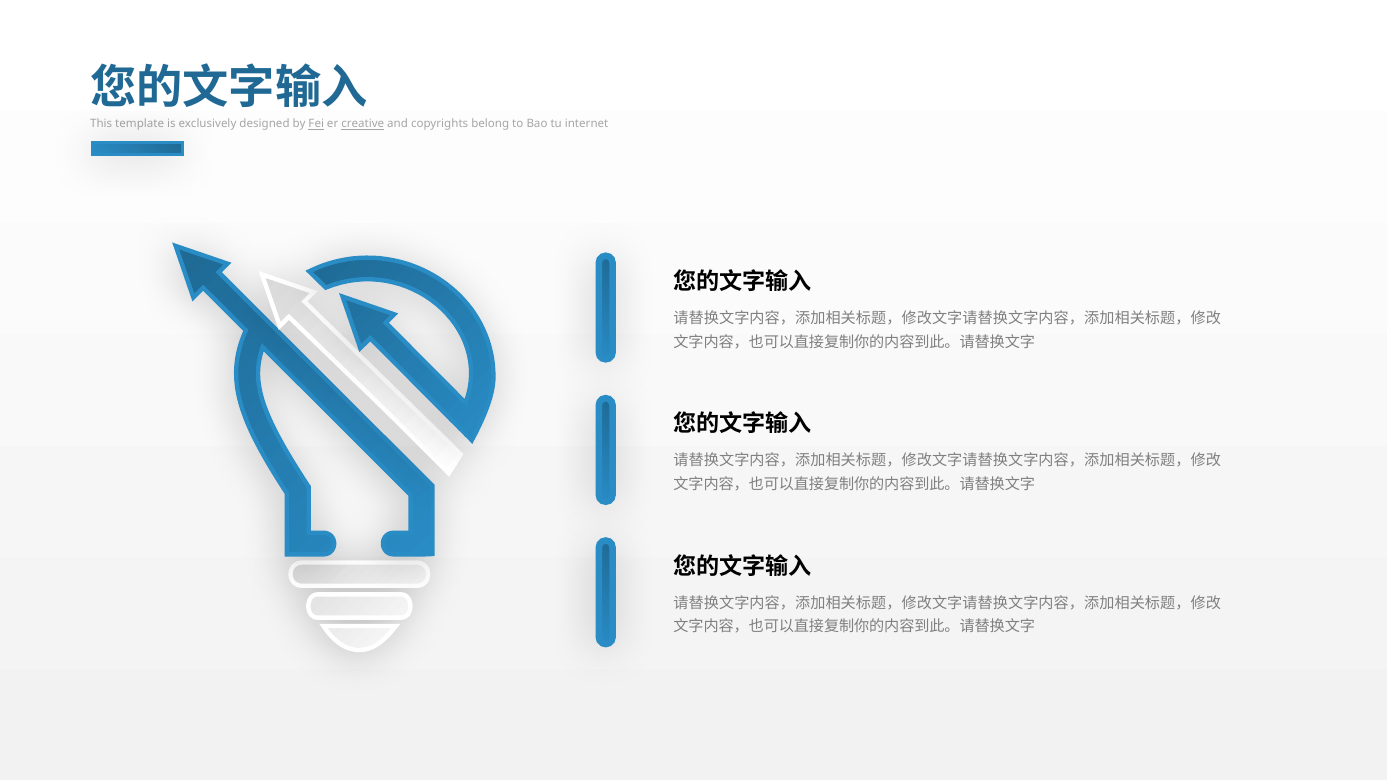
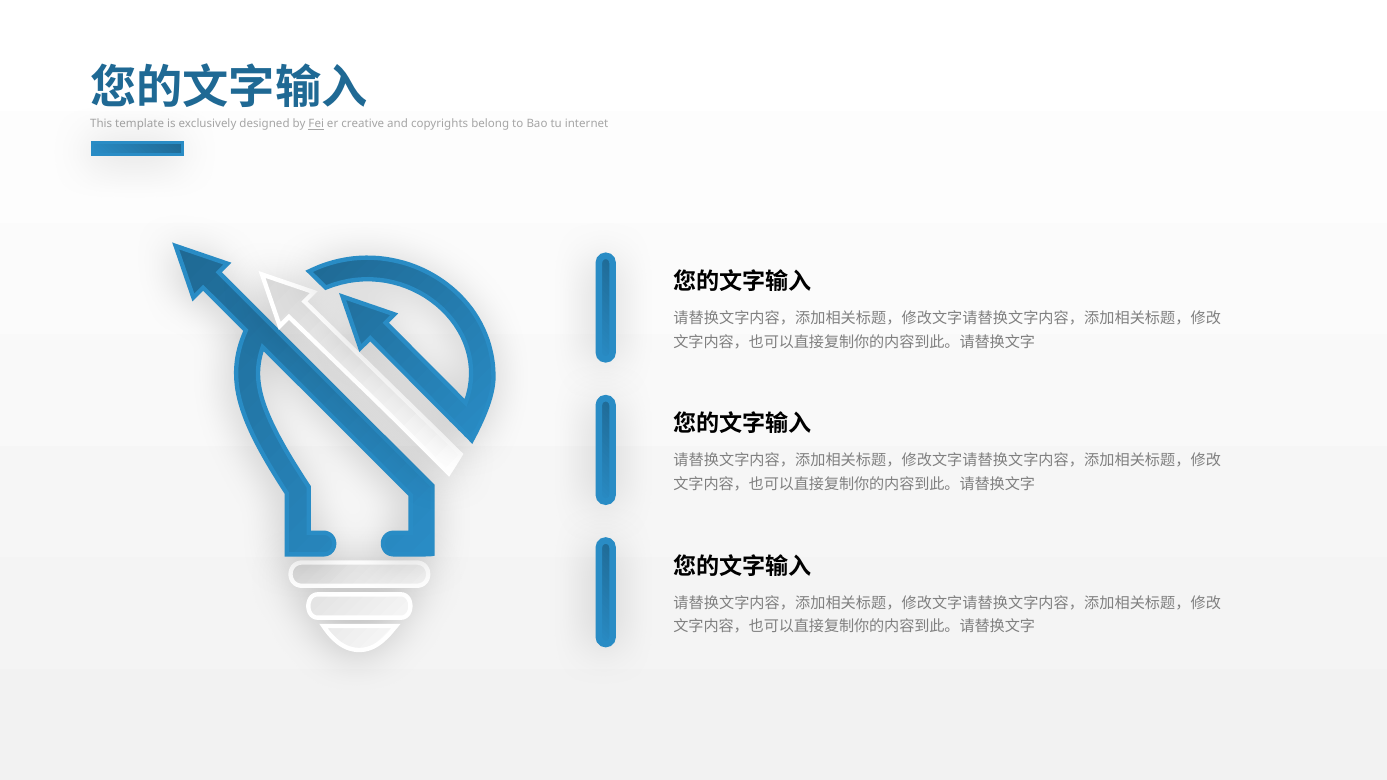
creative underline: present -> none (363, 124)
